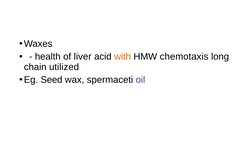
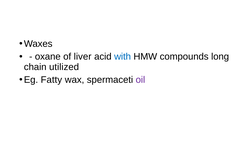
health: health -> oxane (48, 57)
with colour: orange -> blue (123, 57)
chemotaxis: chemotaxis -> compounds (184, 57)
Seed: Seed -> Fatty (51, 80)
